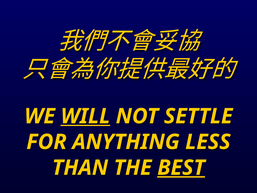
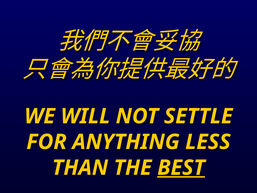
WILL underline: present -> none (85, 116)
